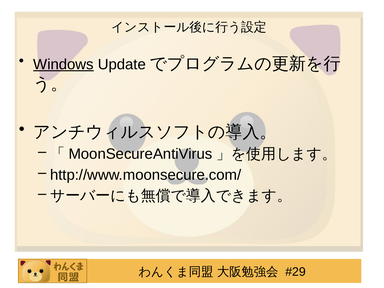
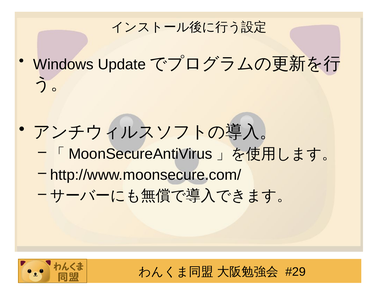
Windows underline: present -> none (63, 64)
